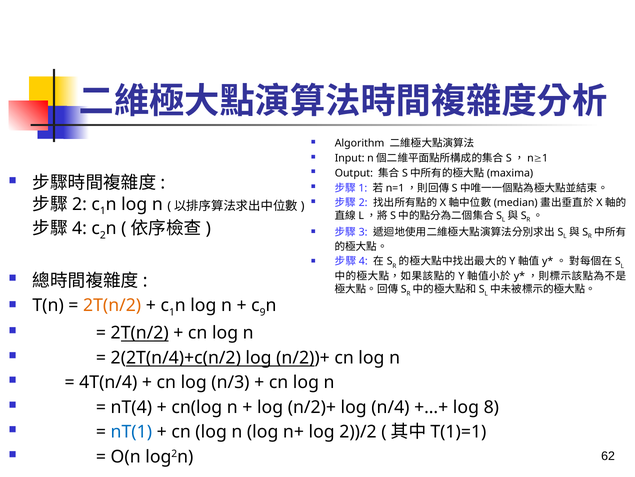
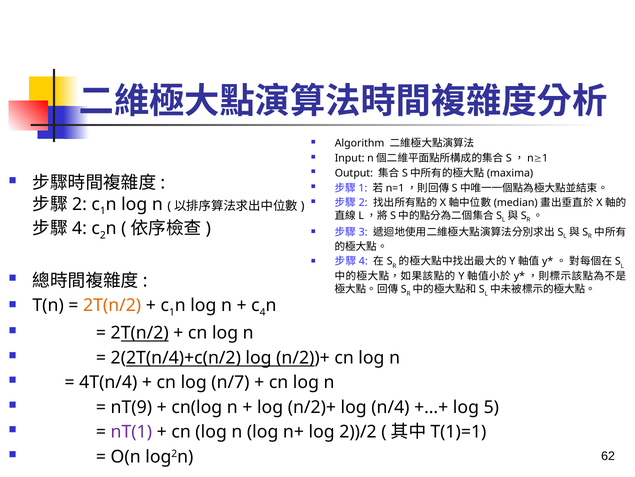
9: 9 -> 4 (263, 312)
n/3: n/3 -> n/7 (230, 382)
nT(4: nT(4 -> nT(9 (131, 407)
8: 8 -> 5 (491, 407)
nT(1 colour: blue -> purple (131, 431)
